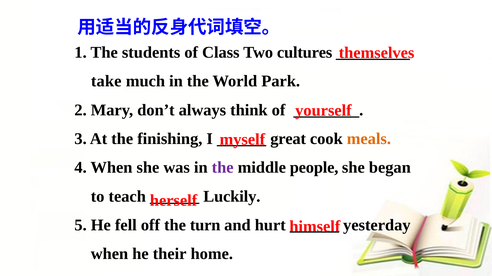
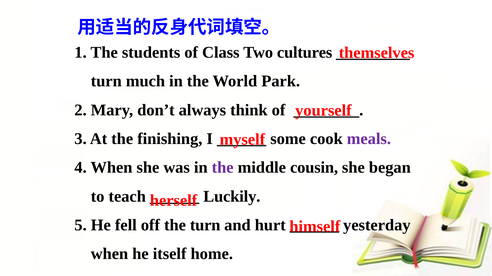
take: take -> turn (106, 81)
great: great -> some (288, 139)
meals colour: orange -> purple (369, 139)
people: people -> cousin (314, 168)
their: their -> itself (170, 255)
